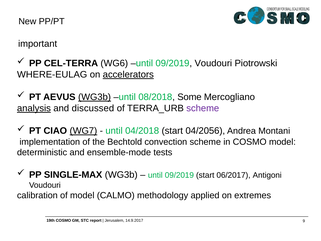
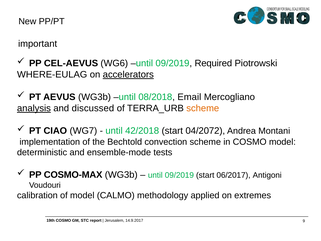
CEL-TERRA: CEL-TERRA -> CEL-AEVUS (71, 63)
09/2019 Voudouri: Voudouri -> Required (213, 63)
WG3b underline: present -> none (95, 97)
Some: Some -> Email (189, 97)
scheme colour: purple -> orange (203, 108)
WG7 underline: present -> none (83, 131)
04/2018: 04/2018 -> 42/2018 (142, 131)
04/2056: 04/2056 -> 04/2072 (205, 131)
SINGLE-MAX: SINGLE-MAX -> COSMO-MAX (73, 175)
